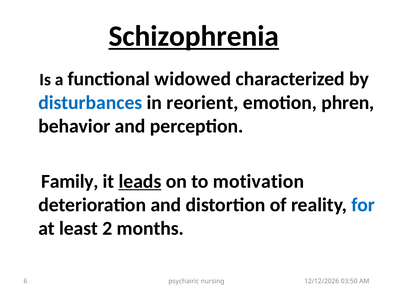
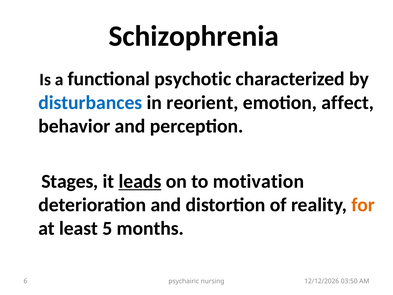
Schizophrenia underline: present -> none (194, 36)
widowed: widowed -> psychotic (193, 79)
phren: phren -> affect (348, 103)
Family: Family -> Stages (70, 181)
for colour: blue -> orange (363, 205)
2: 2 -> 5 (107, 228)
